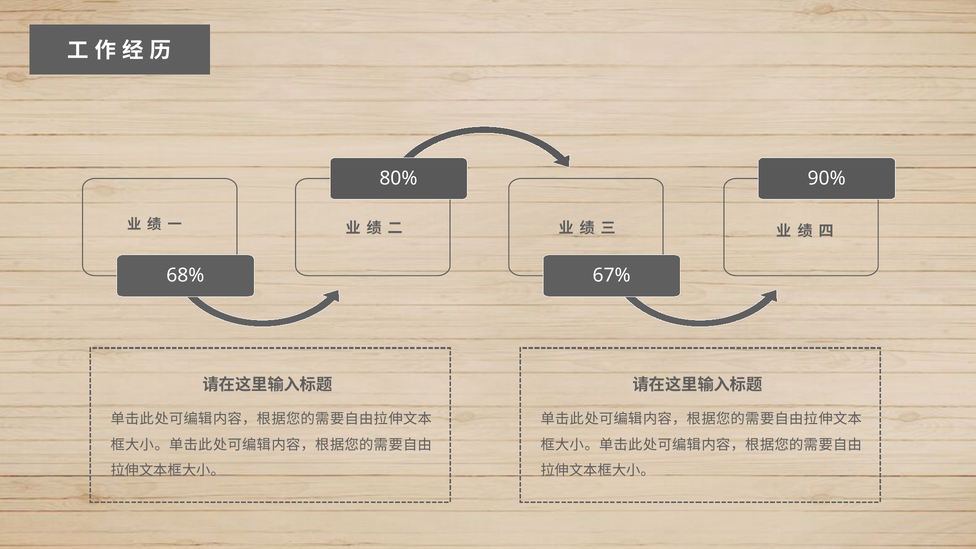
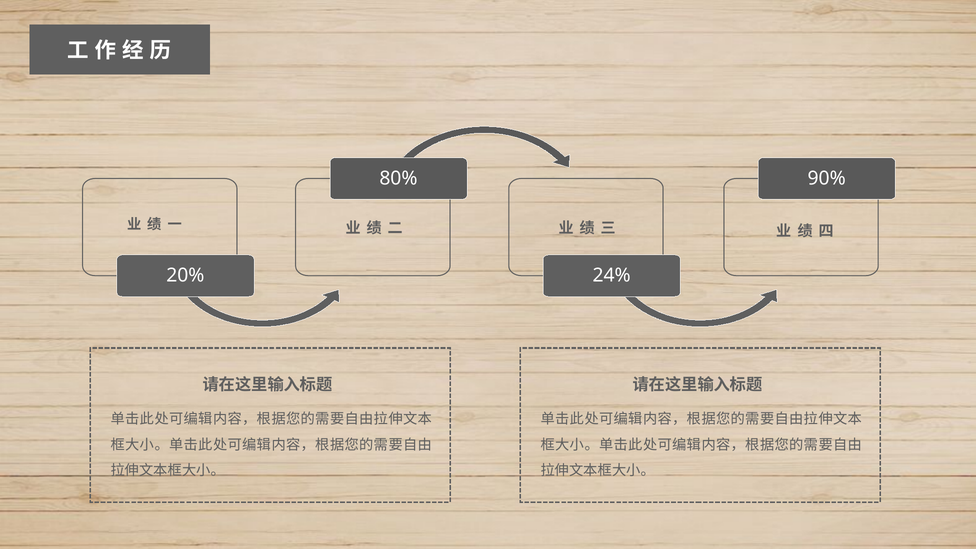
68%: 68% -> 20% (185, 276)
67%: 67% -> 24% (612, 276)
